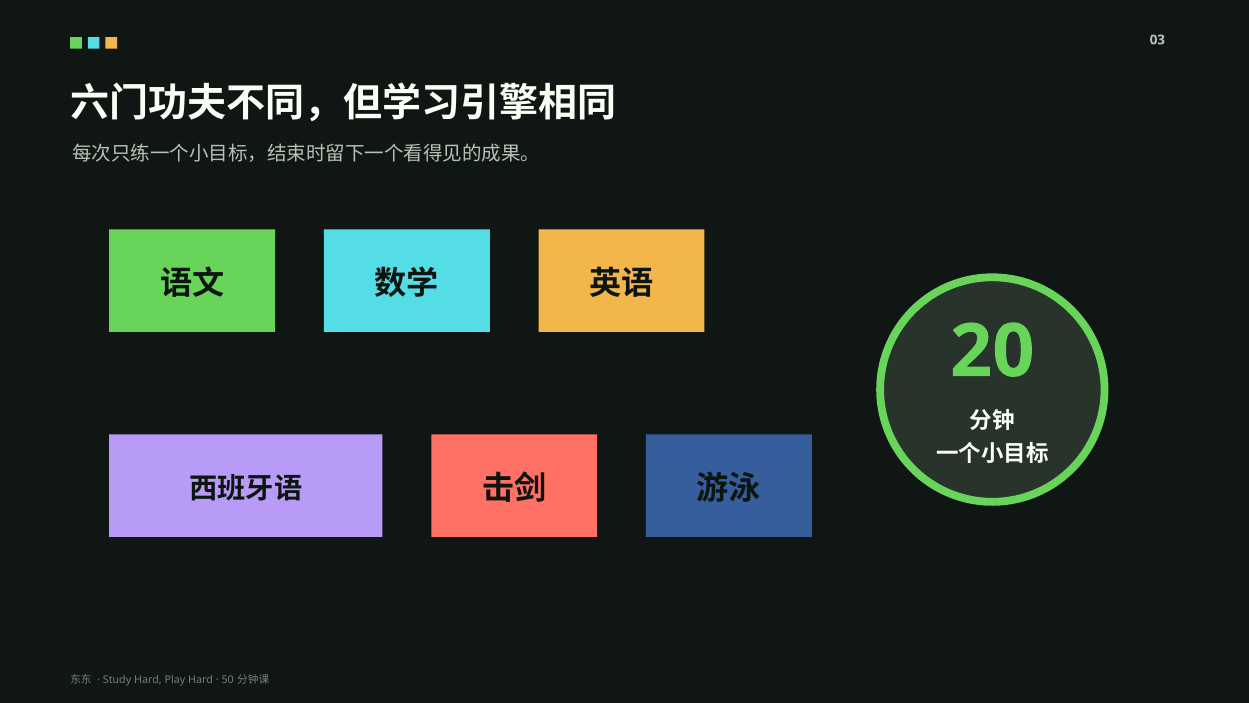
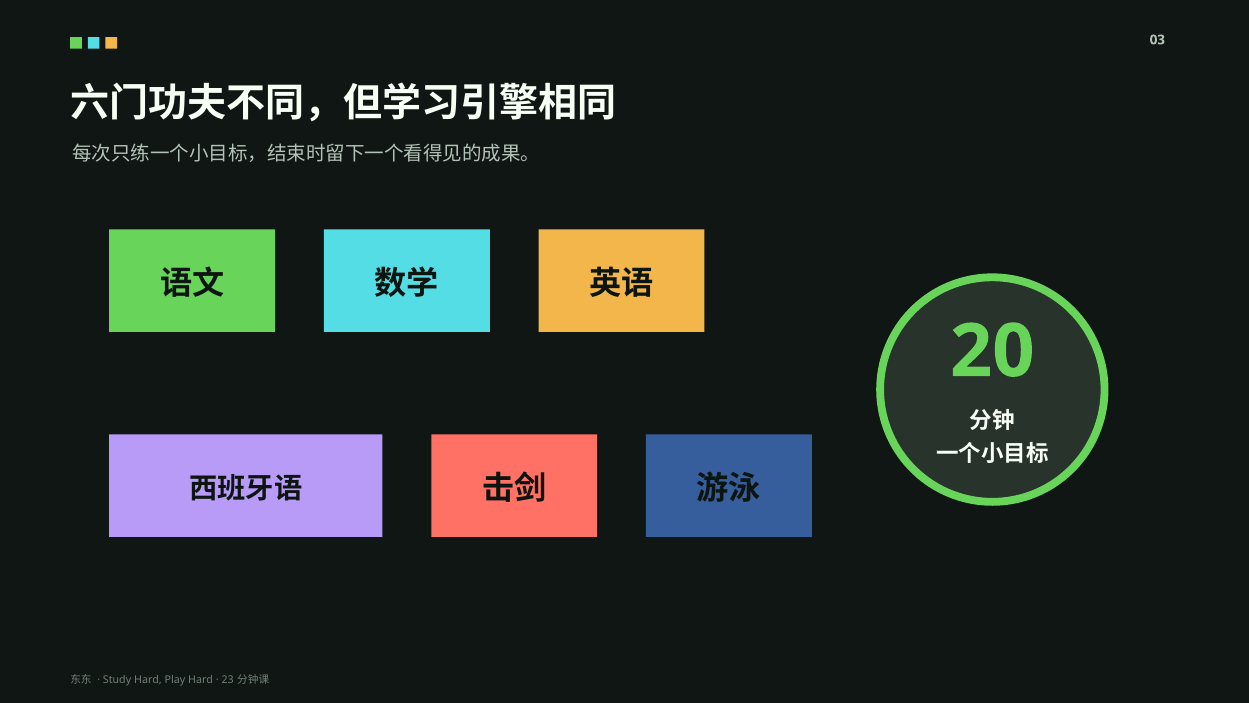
50: 50 -> 23 (228, 679)
